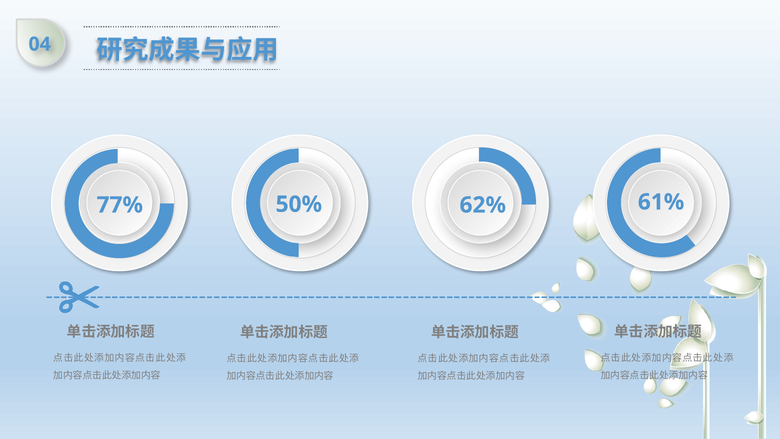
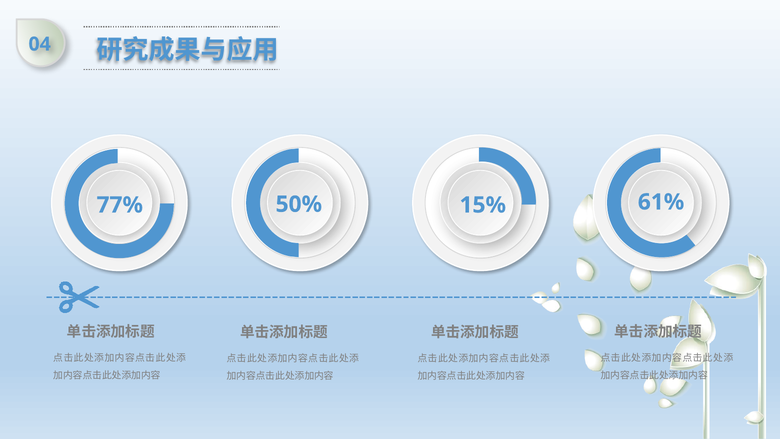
62%: 62% -> 15% (483, 205)
